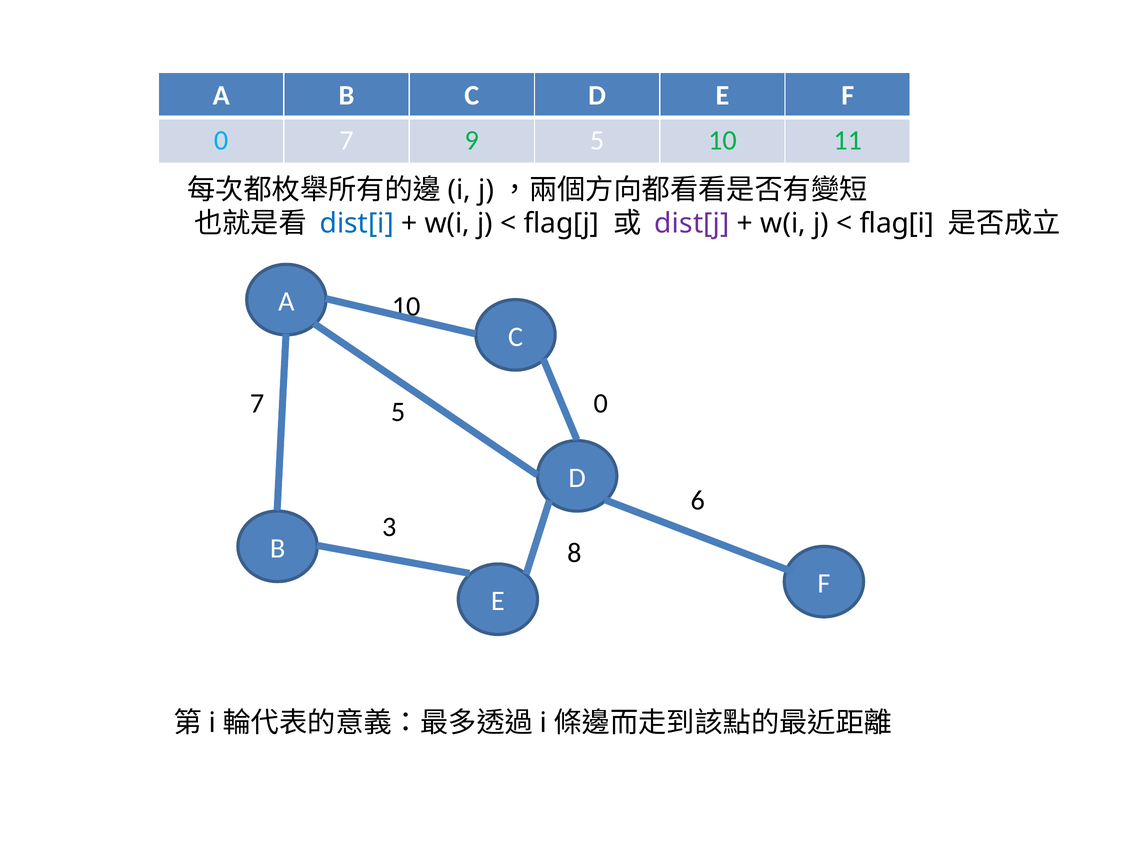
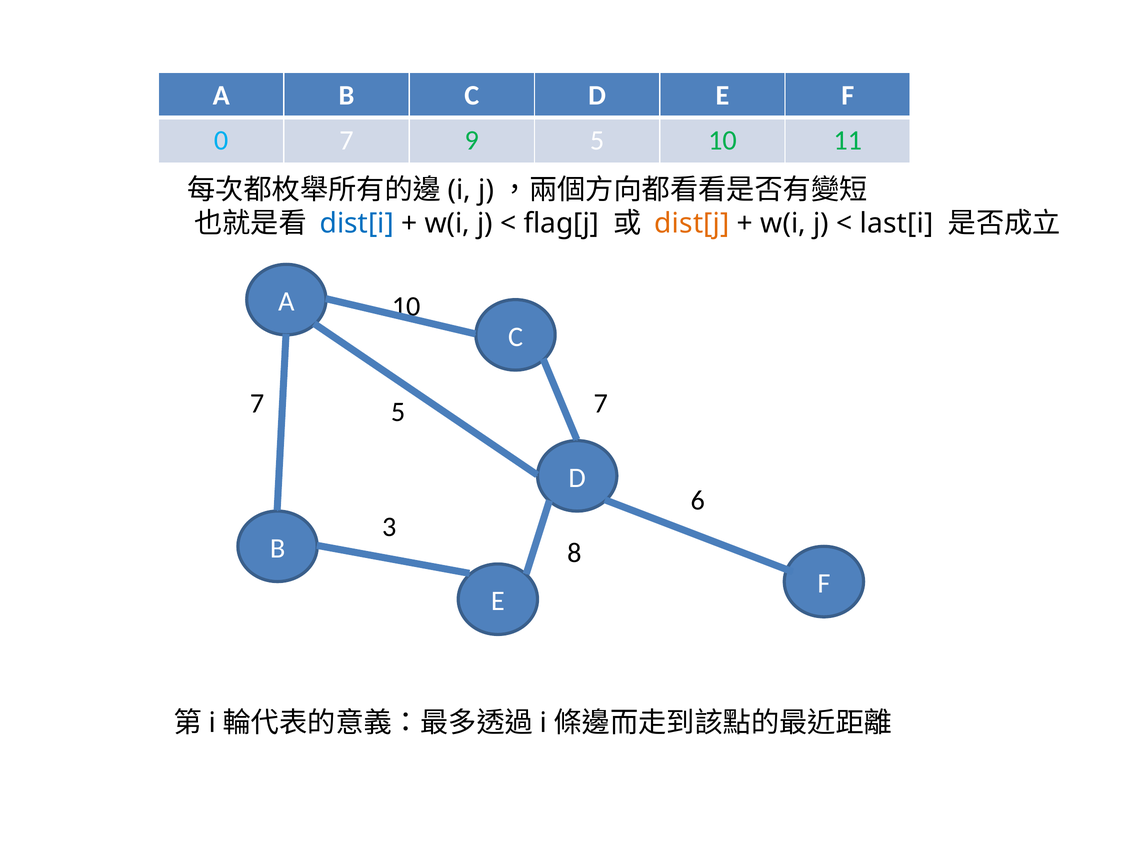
dist[j colour: purple -> orange (692, 224)
flag[i: flag[i -> last[i (896, 224)
0: 0 -> 7 (601, 403)
